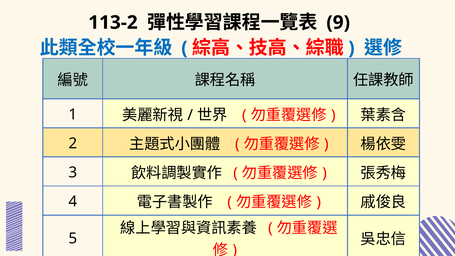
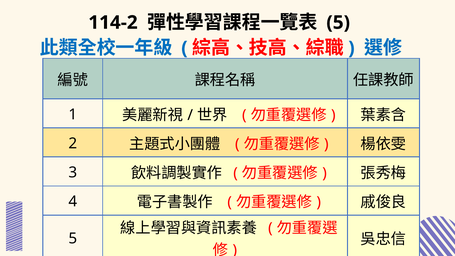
113-2: 113-2 -> 114-2 (113, 23)
9: 9 -> 5 (338, 23)
